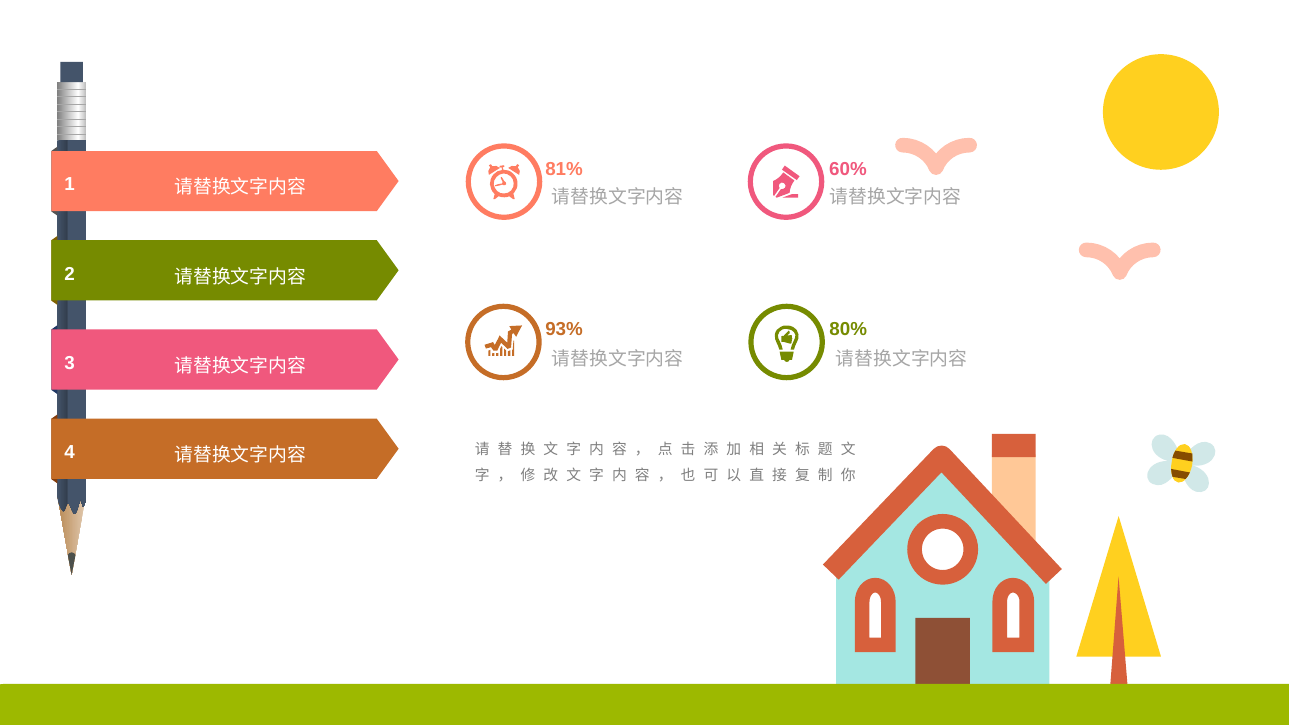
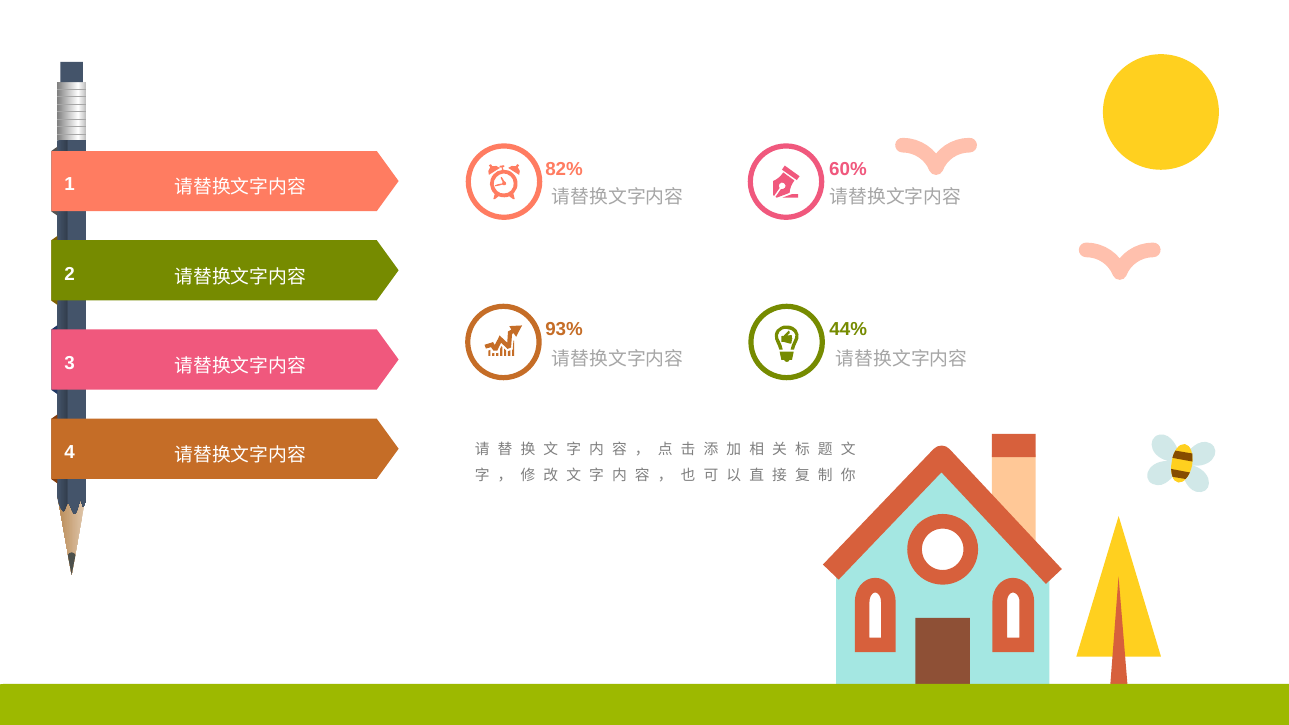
81%: 81% -> 82% (564, 169)
80%: 80% -> 44% (848, 329)
